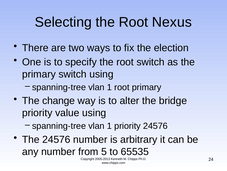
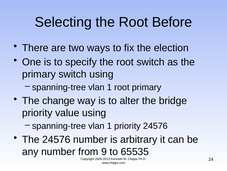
Nexus: Nexus -> Before (172, 22)
5: 5 -> 9 (104, 151)
